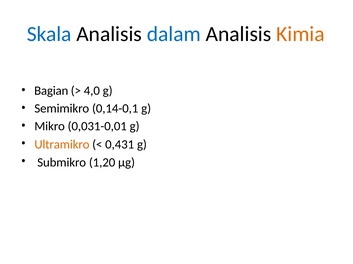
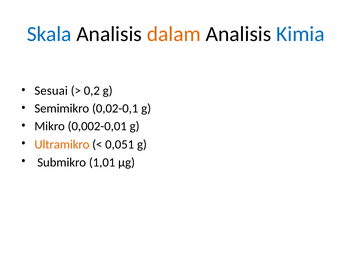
dalam colour: blue -> orange (174, 34)
Kimia colour: orange -> blue (300, 34)
Bagian: Bagian -> Sesuai (51, 91)
4,0: 4,0 -> 0,2 (92, 91)
0,14-0,1: 0,14-0,1 -> 0,02-0,1 (115, 109)
0,031-0,01: 0,031-0,01 -> 0,002-0,01 (97, 127)
0,431: 0,431 -> 0,051 (120, 145)
1,20: 1,20 -> 1,01 (102, 163)
